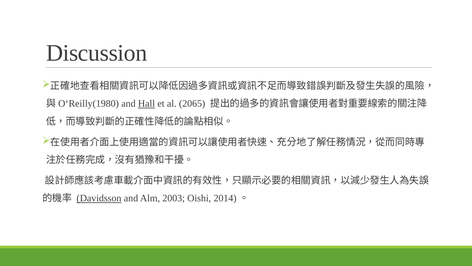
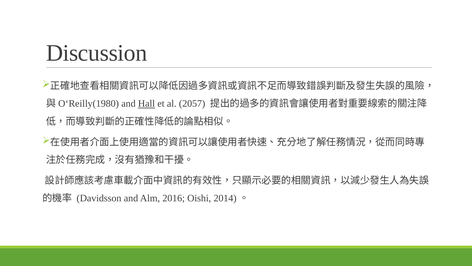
2065: 2065 -> 2057 (192, 103)
Davidsson underline: present -> none (99, 198)
2003: 2003 -> 2016 (174, 198)
